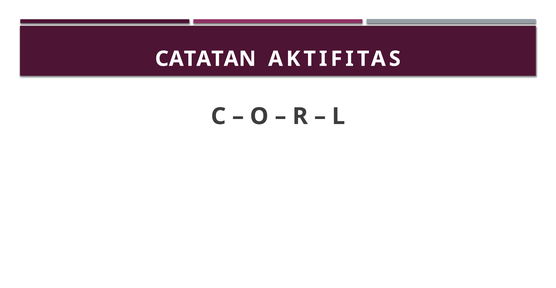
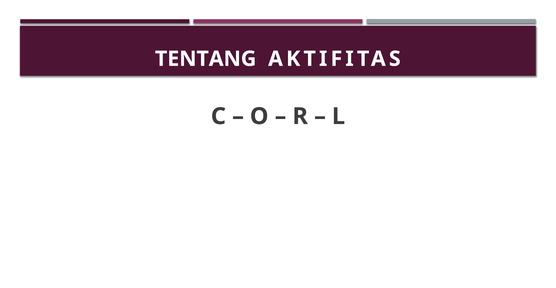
CATATAN: CATATAN -> TENTANG (206, 59)
